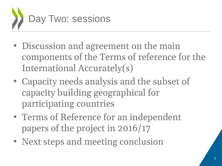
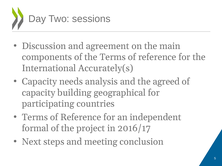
subset: subset -> agreed (166, 82)
papers: papers -> formal (35, 129)
